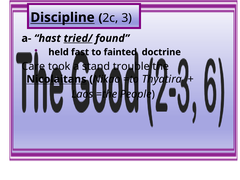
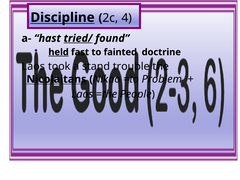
3: 3 -> 4 (127, 18)
held underline: none -> present (59, 52)
Care: Care -> Laos (33, 66)
Thyatira: Thyatira -> Problem (162, 79)
